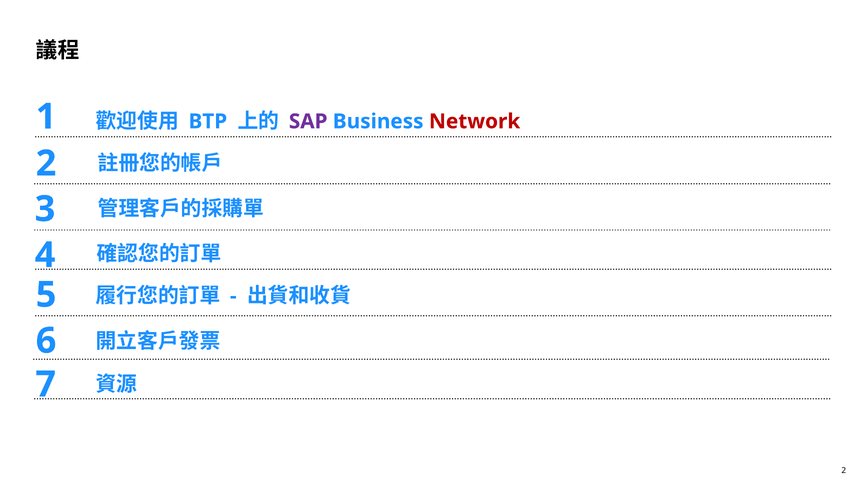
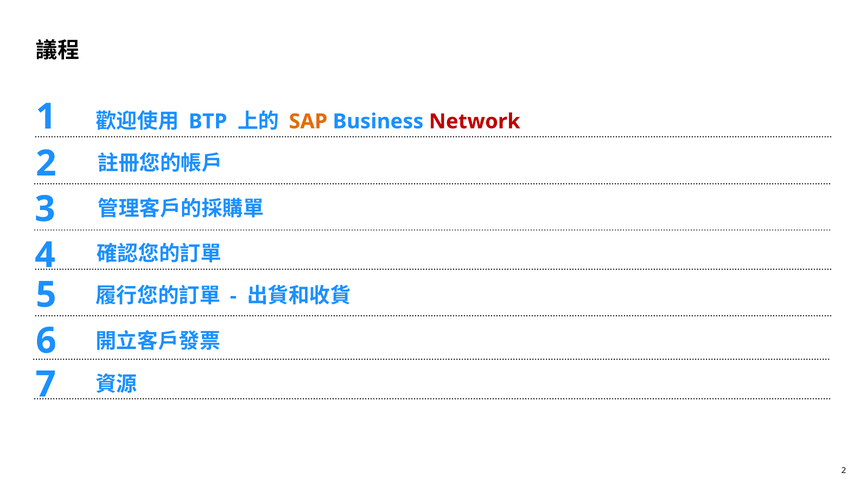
SAP colour: purple -> orange (308, 121)
